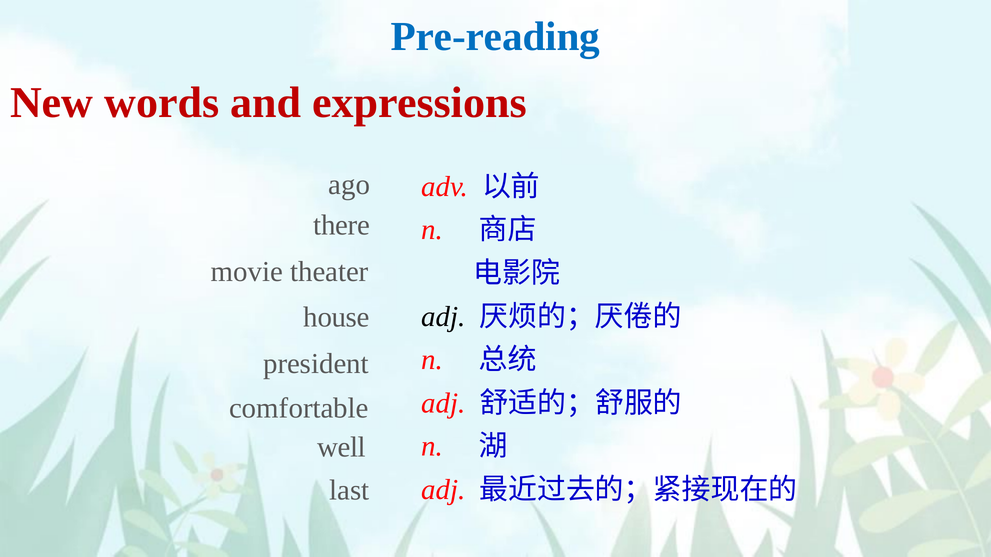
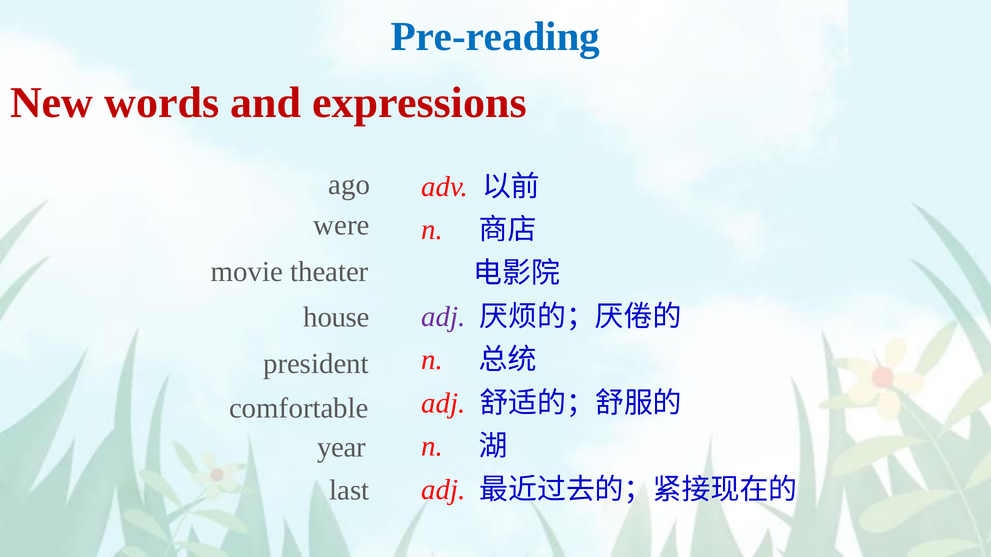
there: there -> were (342, 225)
adj colour: black -> purple (443, 317)
well: well -> year (342, 448)
